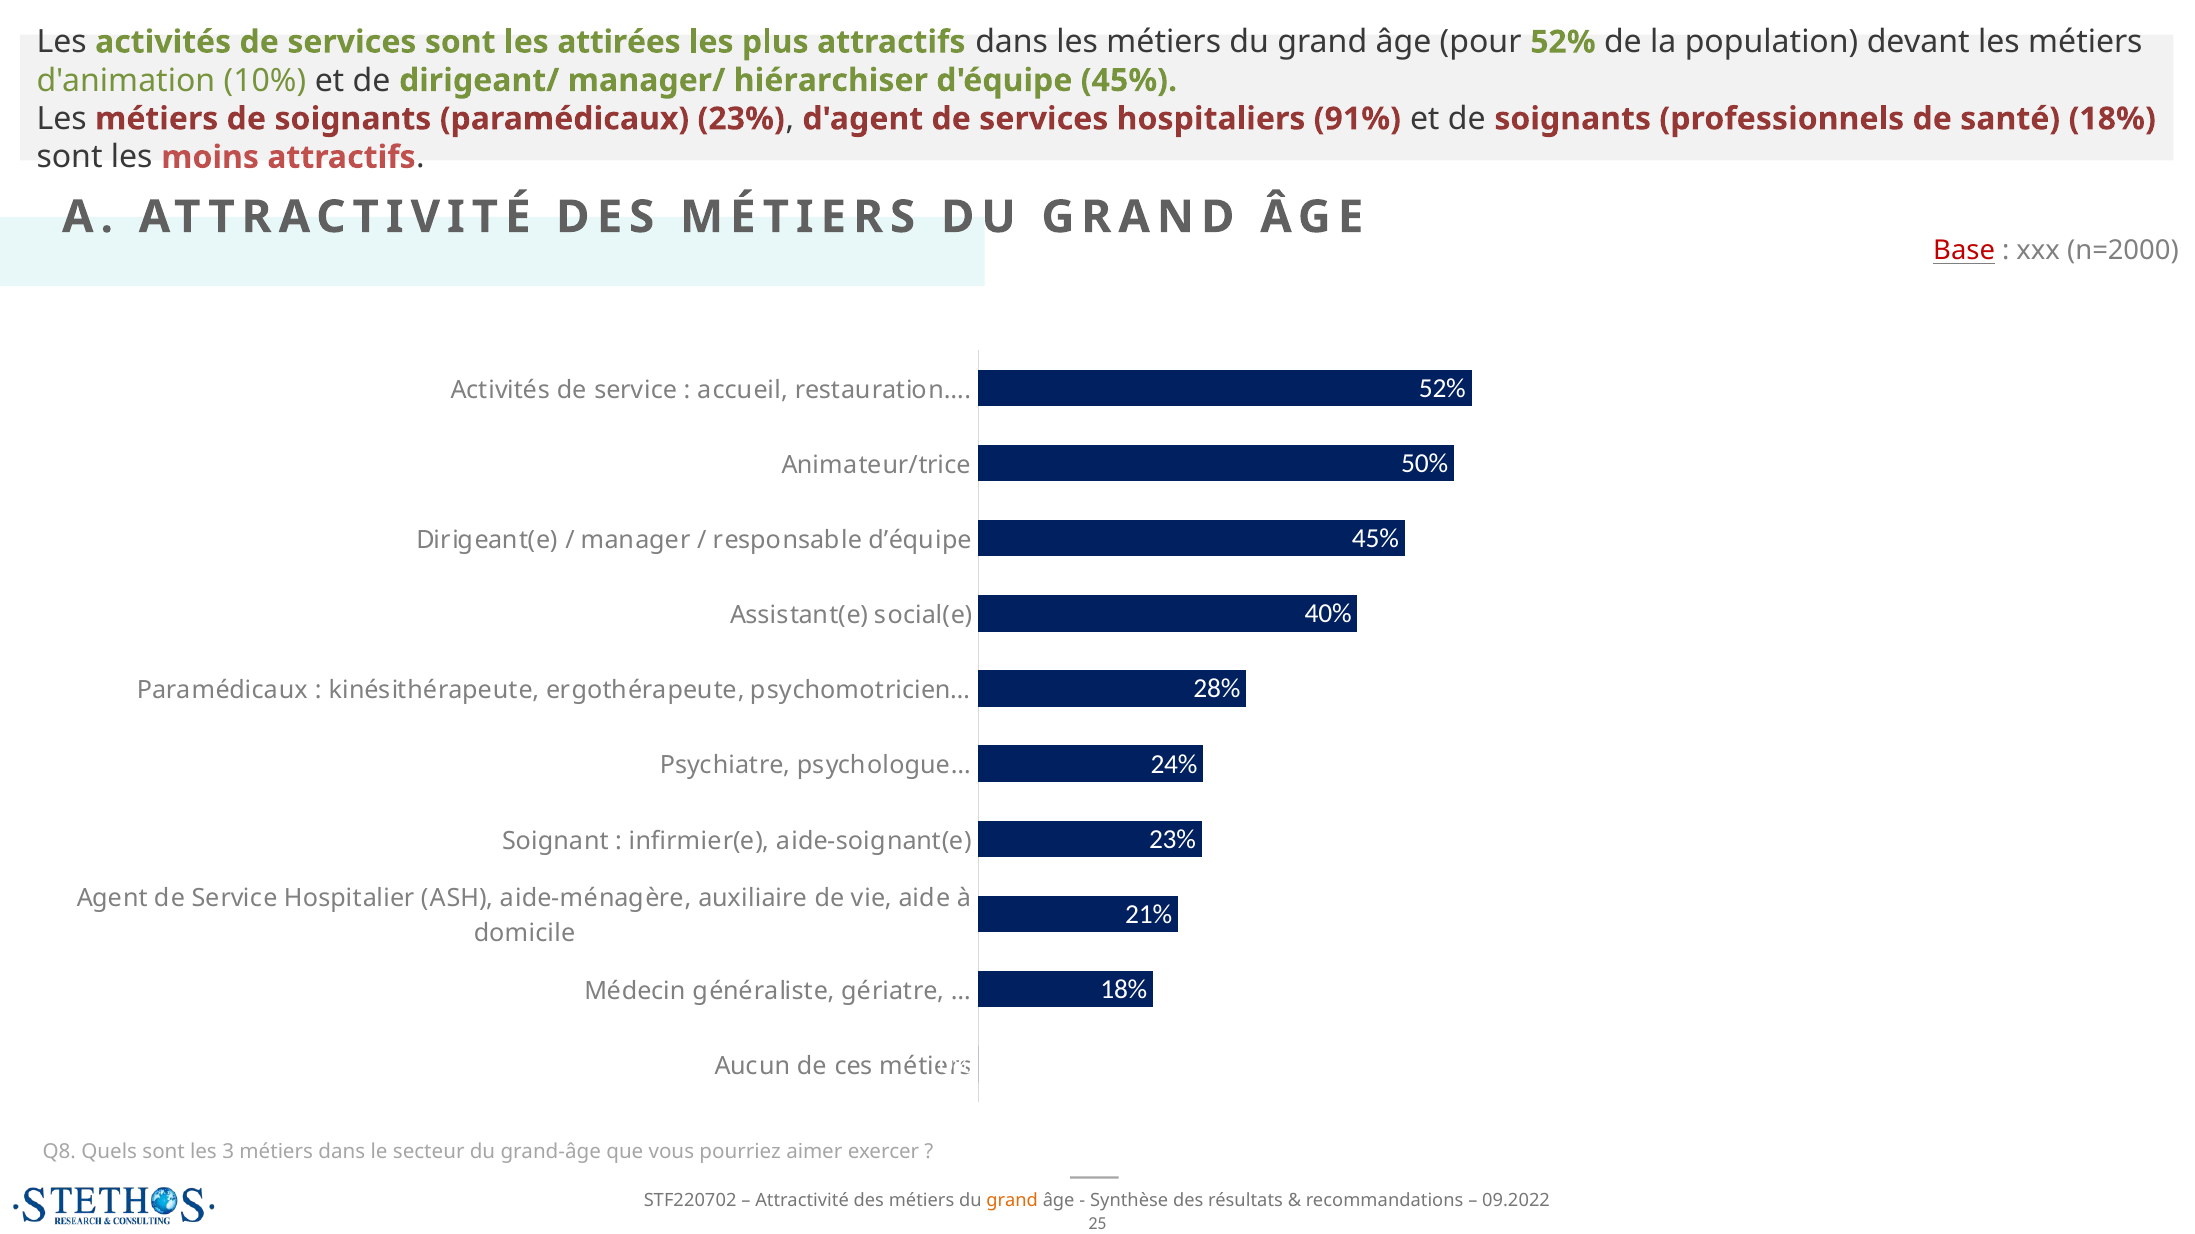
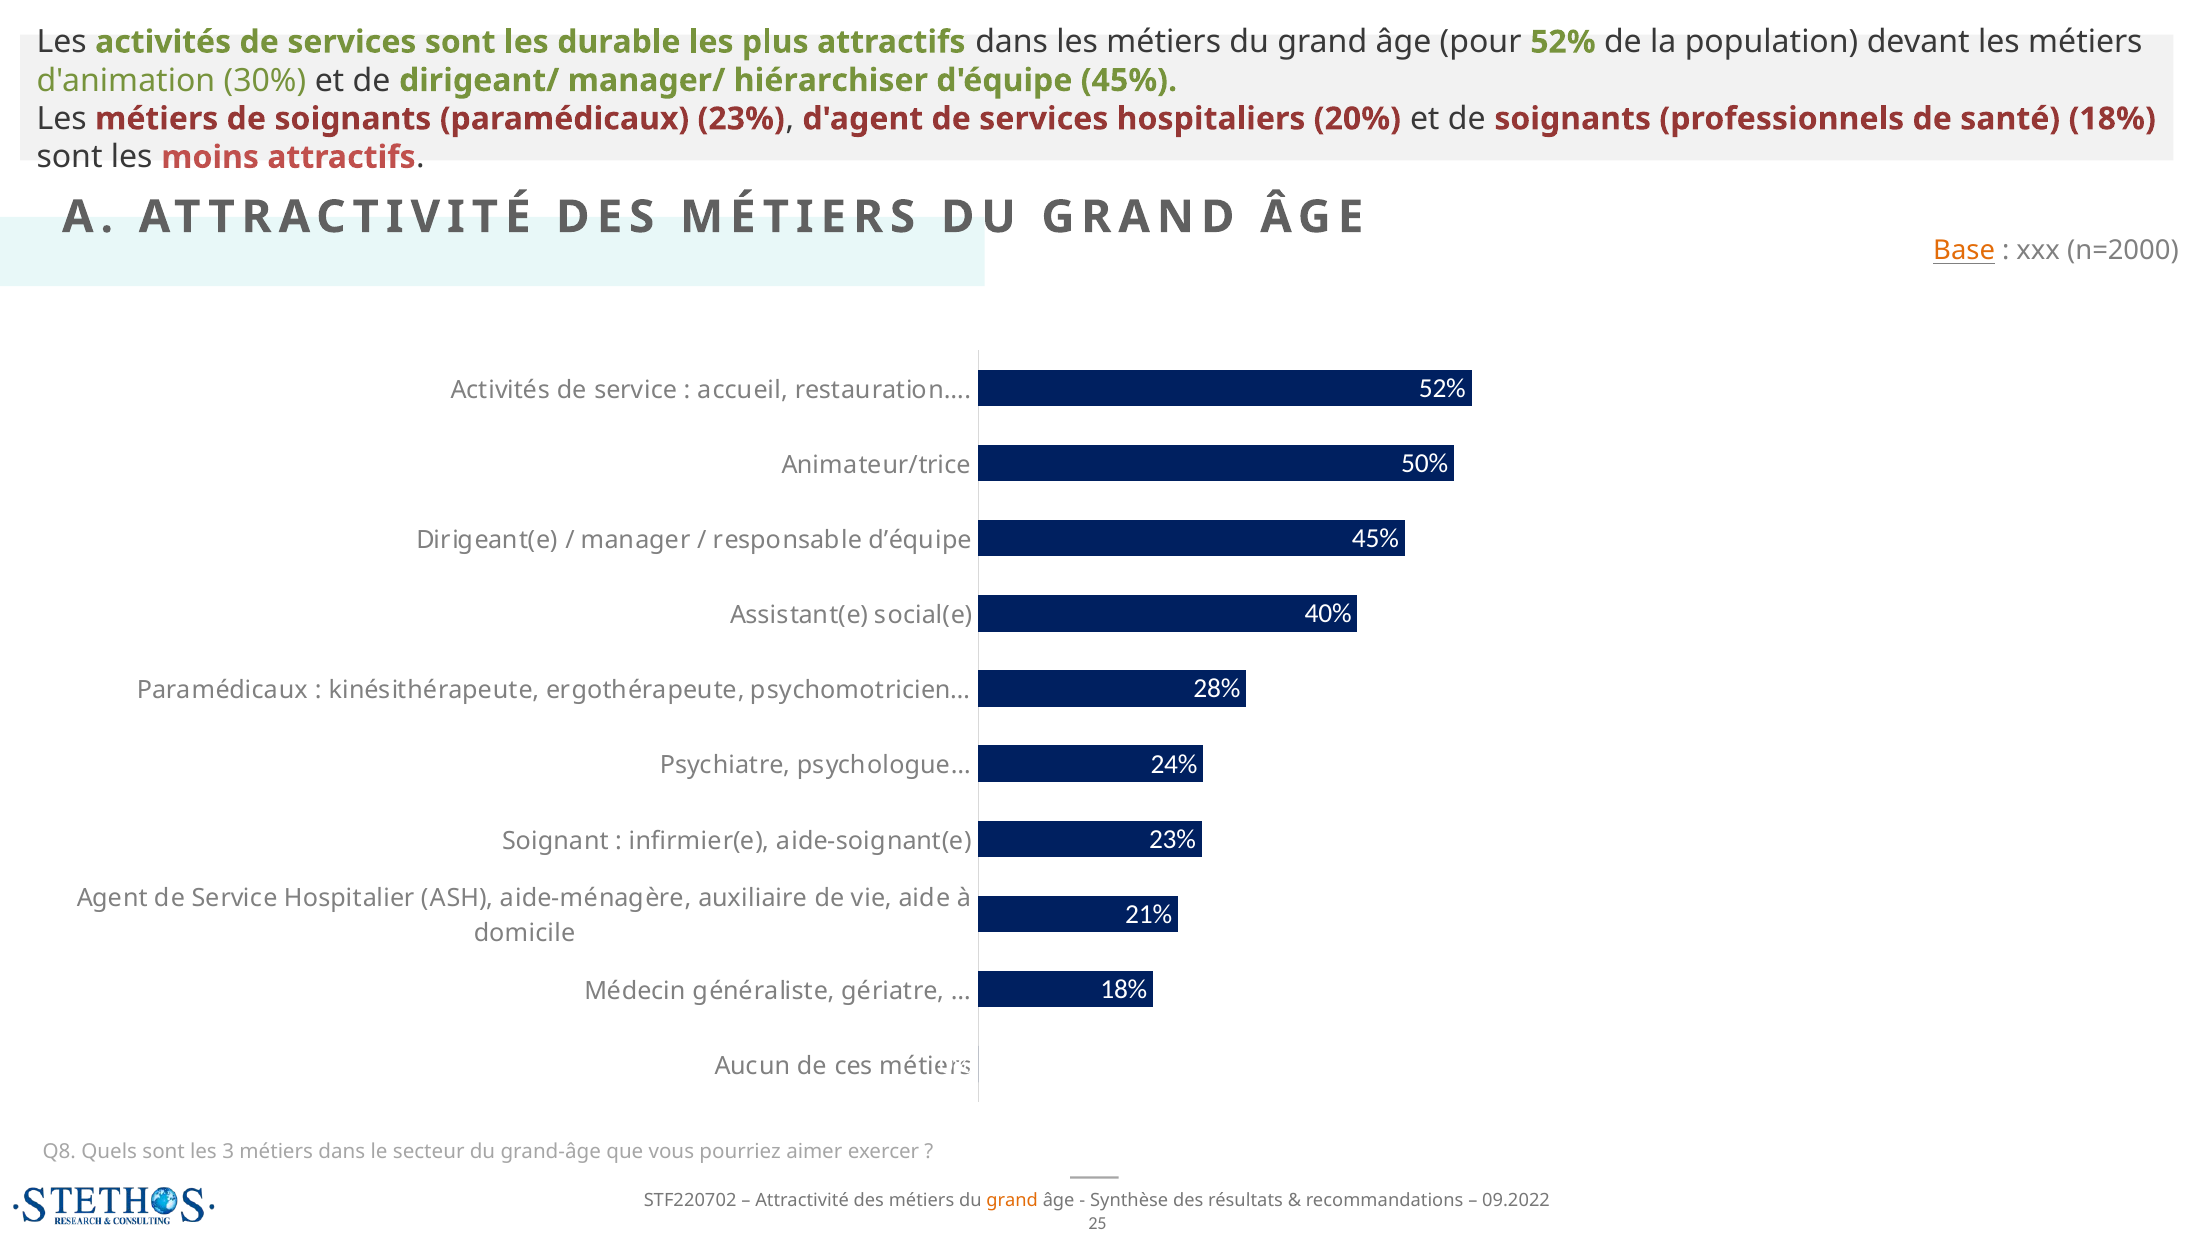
attirées: attirées -> durable (619, 42)
10%: 10% -> 30% (265, 80)
91%: 91% -> 20% (1357, 119)
Base colour: red -> orange (1964, 251)
